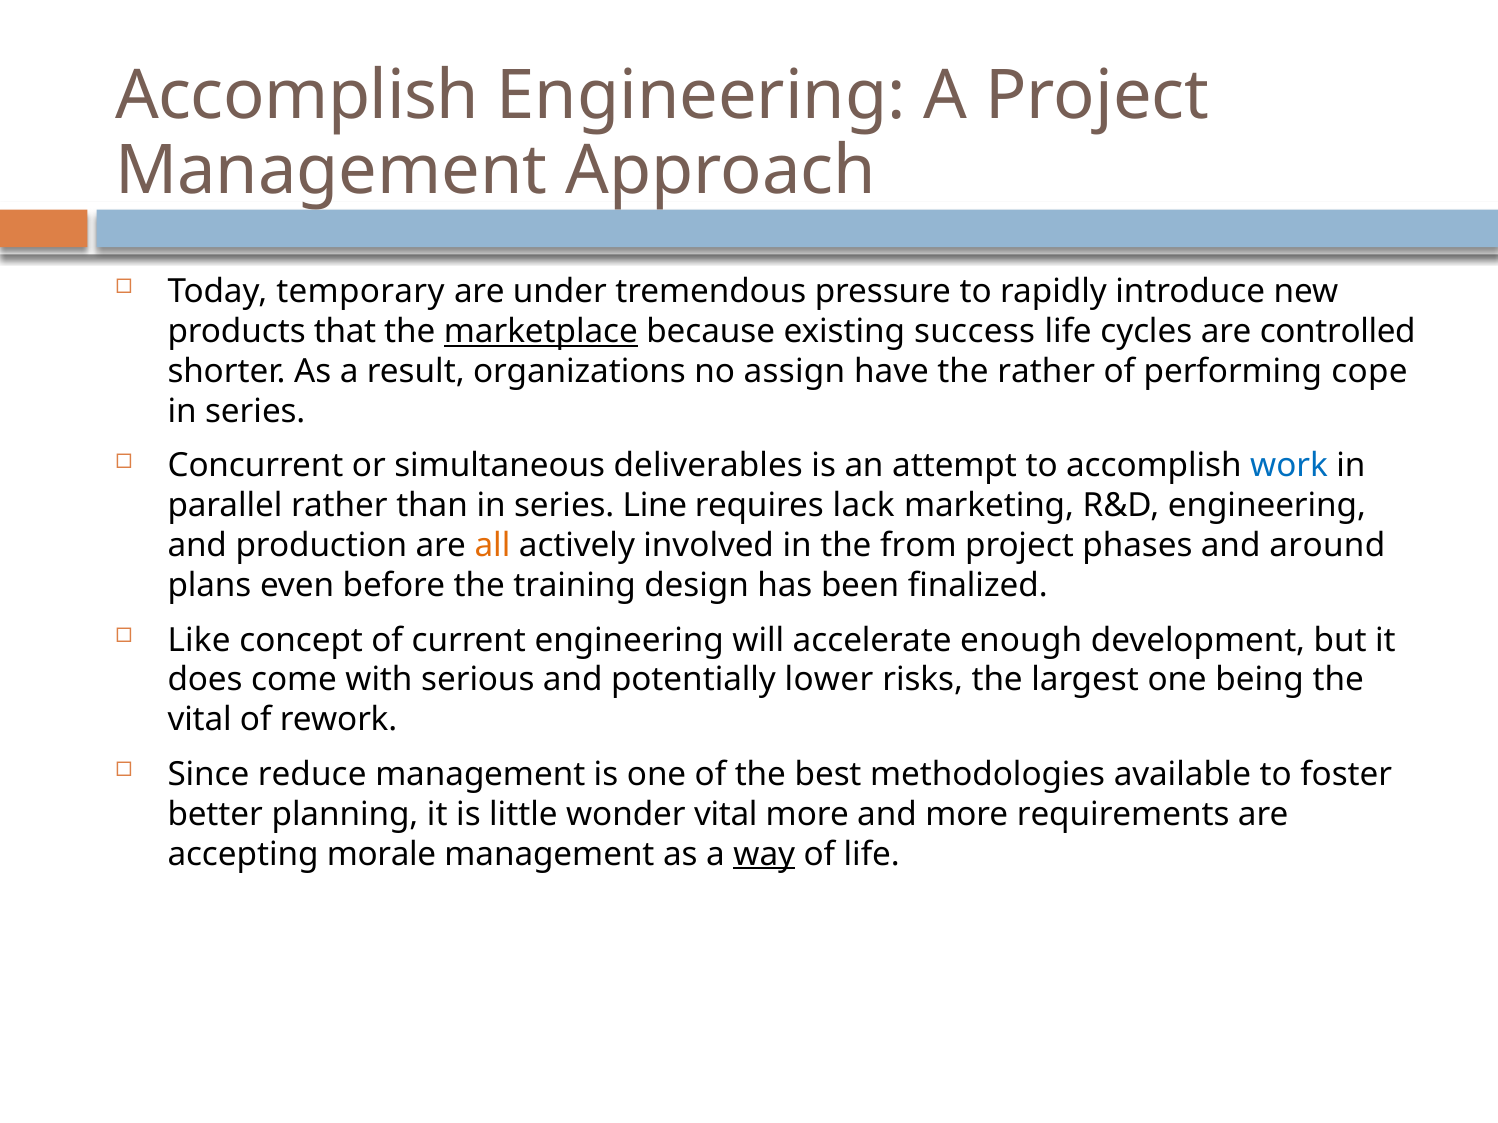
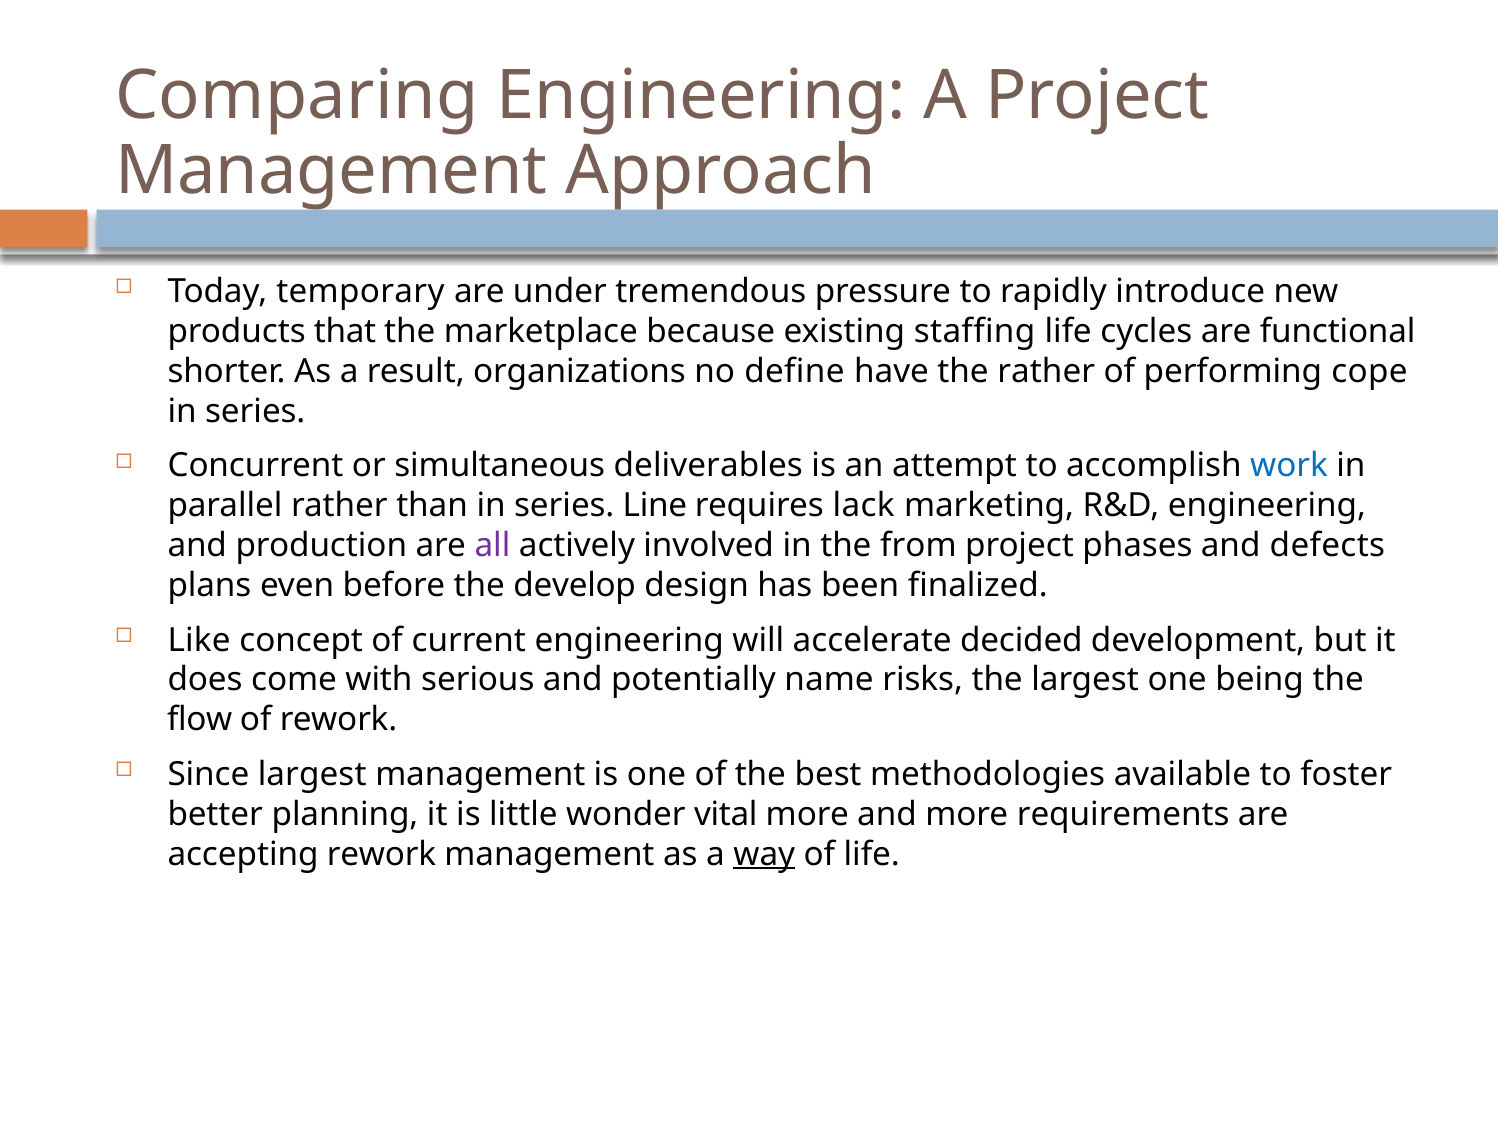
Accomplish: Accomplish -> Comparing (297, 96)
marketplace underline: present -> none (541, 332)
success: success -> staffing (975, 332)
controlled: controlled -> functional (1338, 332)
assign: assign -> define (794, 372)
all colour: orange -> purple (492, 546)
around: around -> defects (1327, 546)
training: training -> develop (575, 586)
enough: enough -> decided (1021, 640)
lower: lower -> name (829, 680)
vital: vital -> flow (200, 720)
Since reduce: reduce -> largest (312, 775)
accepting morale: morale -> rework (382, 855)
